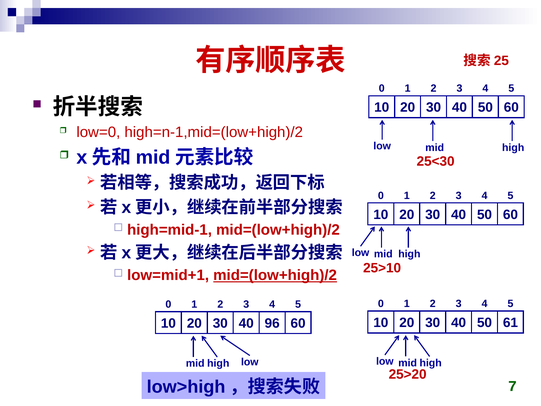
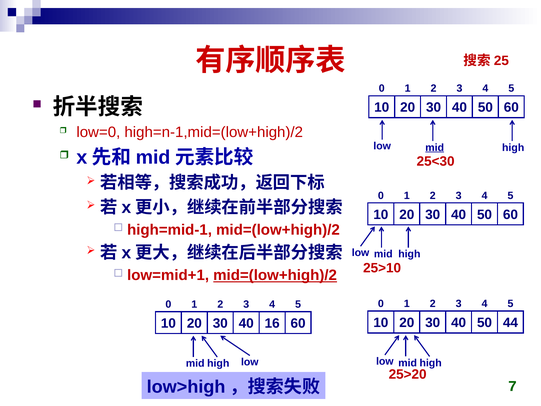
mid underline: none -> present (435, 147)
61: 61 -> 44 (510, 323)
96: 96 -> 16 (272, 323)
